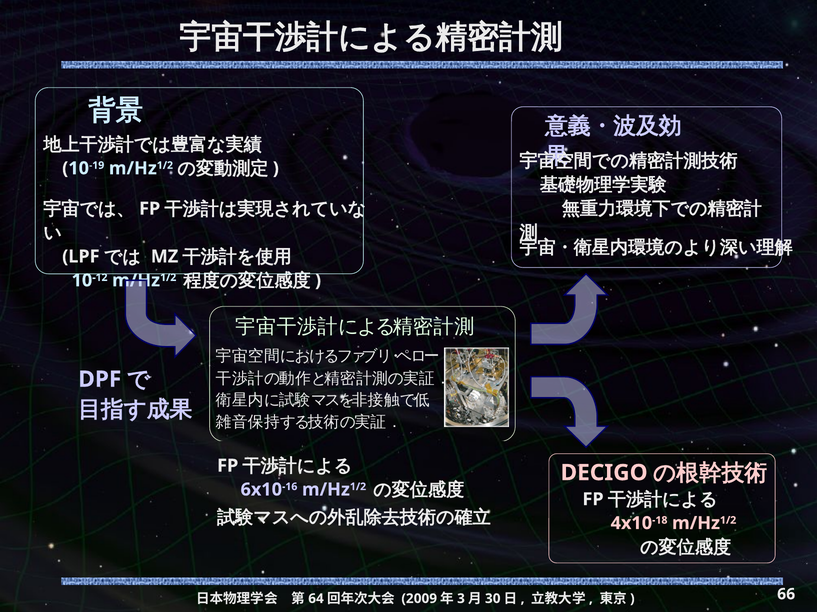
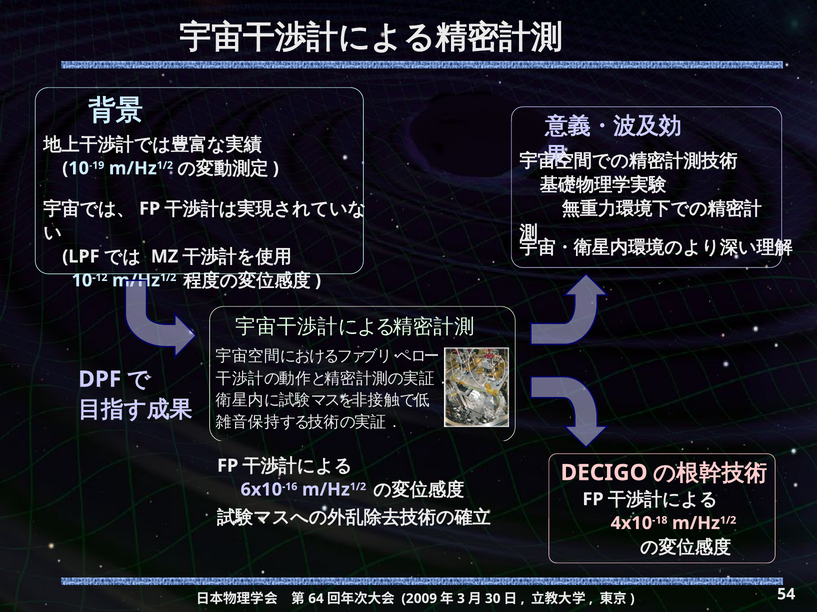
66: 66 -> 54 (786, 595)
